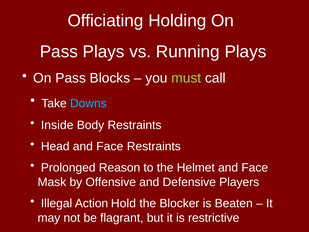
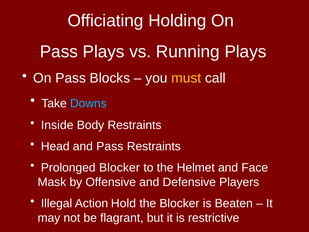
must colour: light green -> yellow (186, 78)
Head and Face: Face -> Pass (110, 146)
Prolonged Reason: Reason -> Blocker (119, 168)
